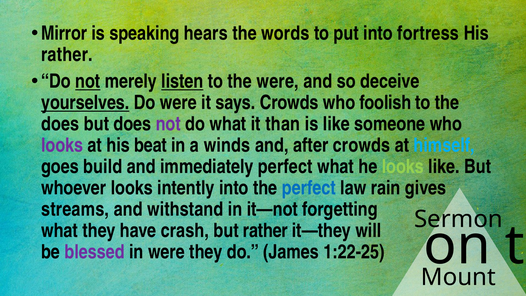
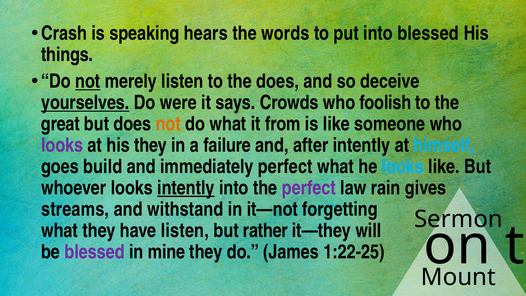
Mirror: Mirror -> Crash (64, 33)
into fortress: fortress -> blessed (428, 33)
rather: rather -> things (67, 55)
listen underline: present -> none (182, 81)
the were: were -> does (278, 81)
does: does -> great (60, 124)
not colour: purple -> orange (168, 124)
than: than -> from (283, 124)
his beat: beat -> they (151, 145)
winds: winds -> failure (227, 145)
after crowds: crowds -> intently (362, 145)
looks colour: light green -> light blue (403, 167)
intently underline: none -> present (186, 188)
perfect colour: blue -> purple (309, 188)
have crash: crash -> listen (185, 230)
in were: were -> mine (167, 252)
